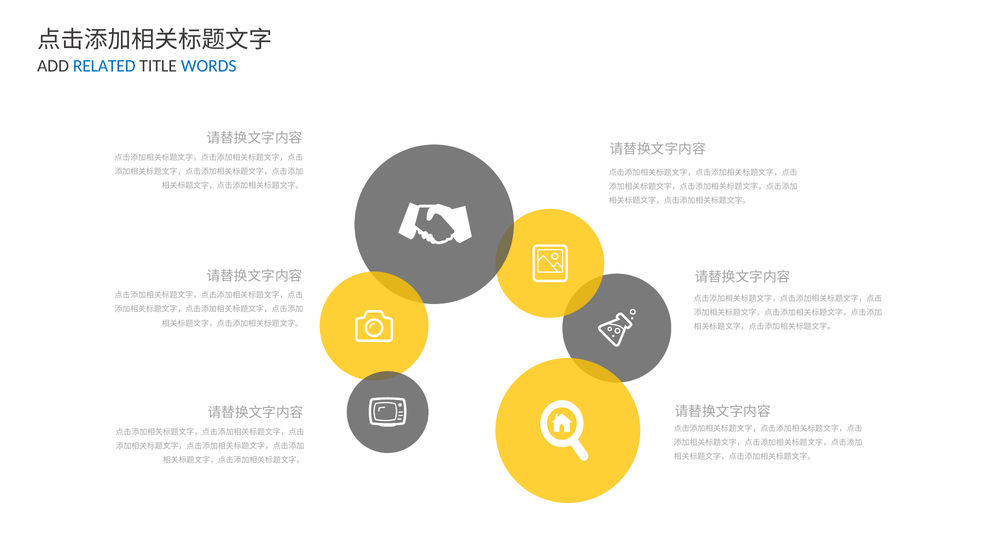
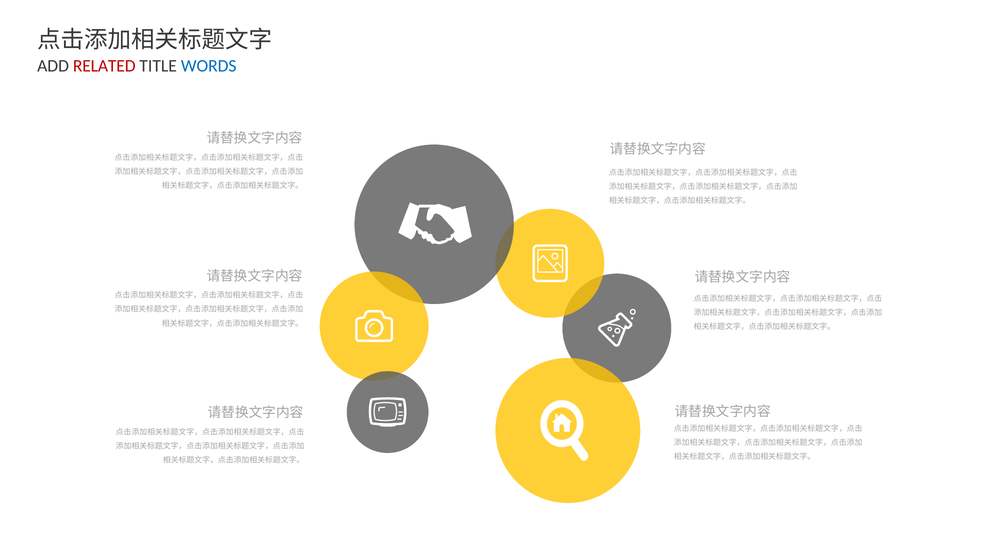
RELATED colour: blue -> red (104, 66)
